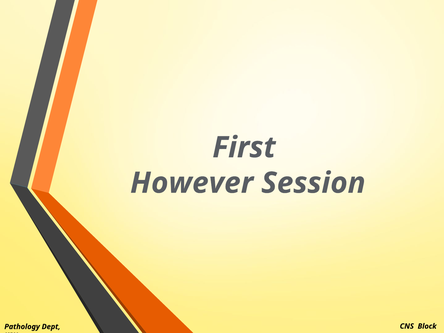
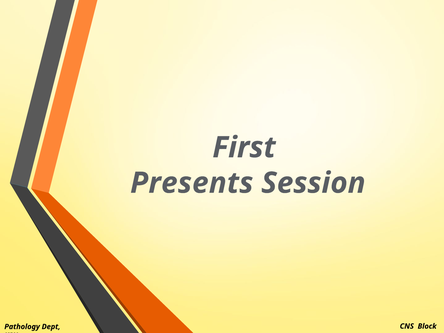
However: However -> Presents (192, 183)
